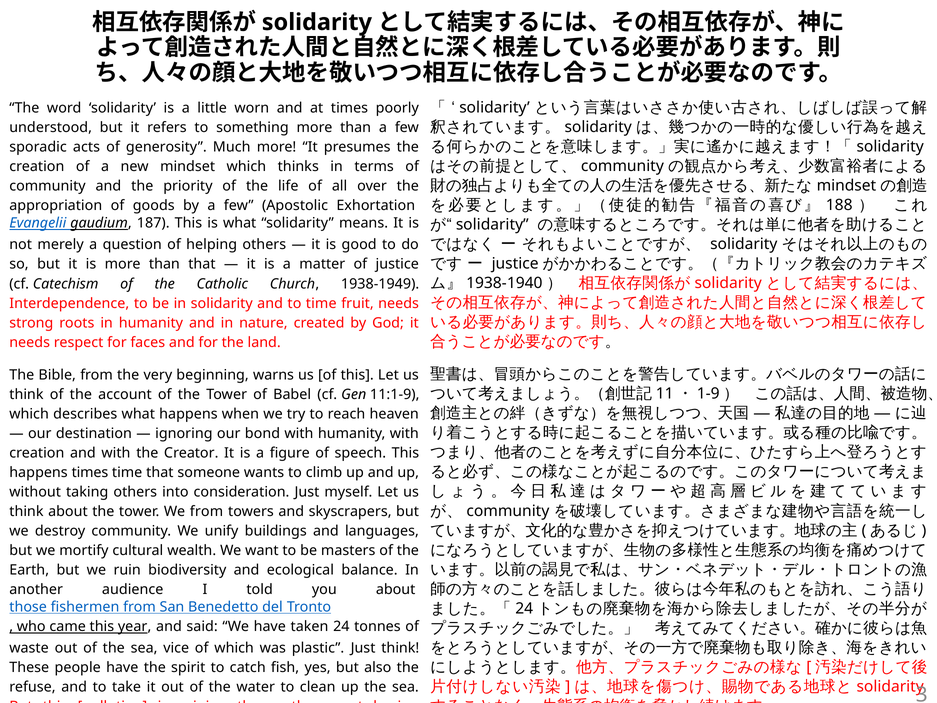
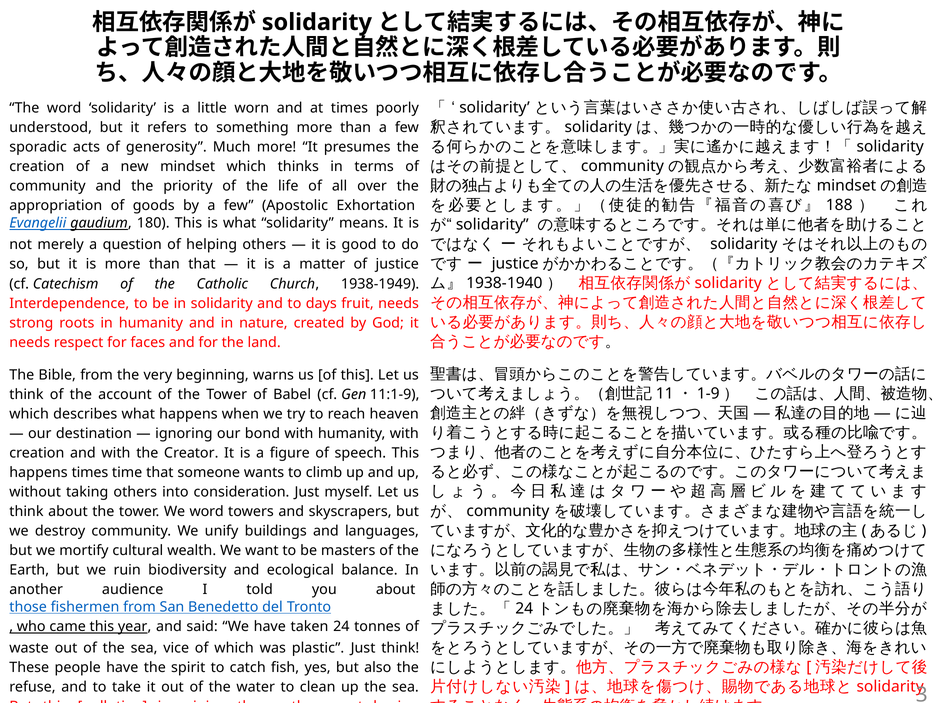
187: 187 -> 180 (153, 223)
to time: time -> days (321, 303)
We from: from -> word (207, 511)
